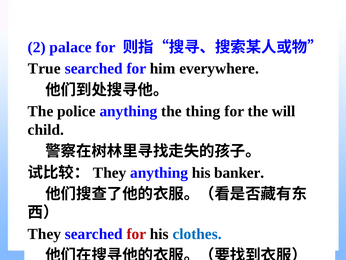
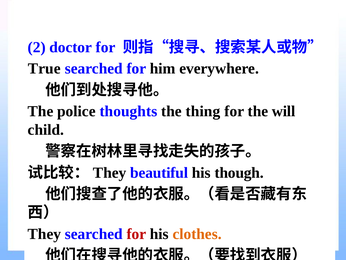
palace: palace -> doctor (71, 47)
police anything: anything -> thoughts (128, 111)
They anything: anything -> beautiful (159, 172)
banker: banker -> though (239, 172)
clothes colour: blue -> orange (197, 233)
